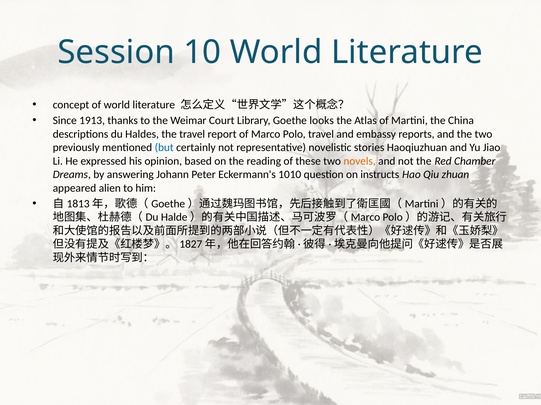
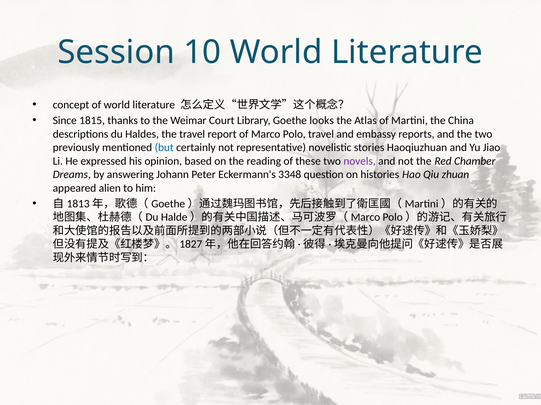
1913: 1913 -> 1815 (92, 121)
novels colour: orange -> purple (360, 161)
1010: 1010 -> 3348 (290, 175)
instructs: instructs -> histories (380, 175)
